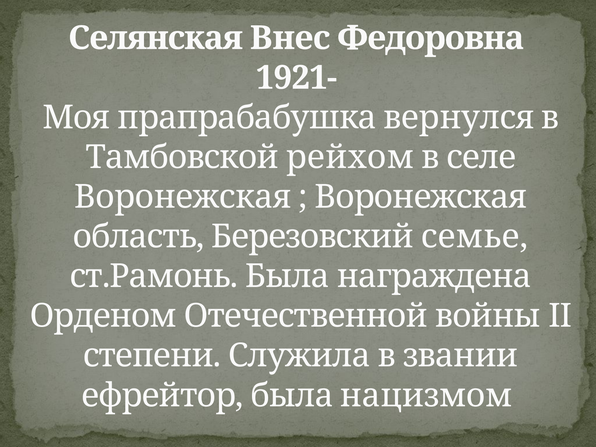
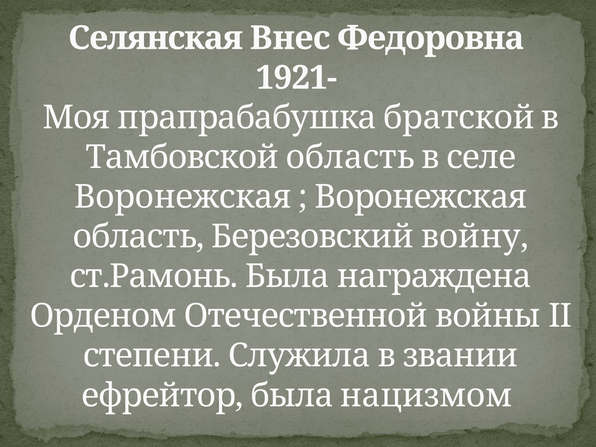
вернулся: вернулся -> братской (459, 118)
Тамбовской рейхом: рейхом -> область (350, 157)
семье: семье -> войну (475, 237)
